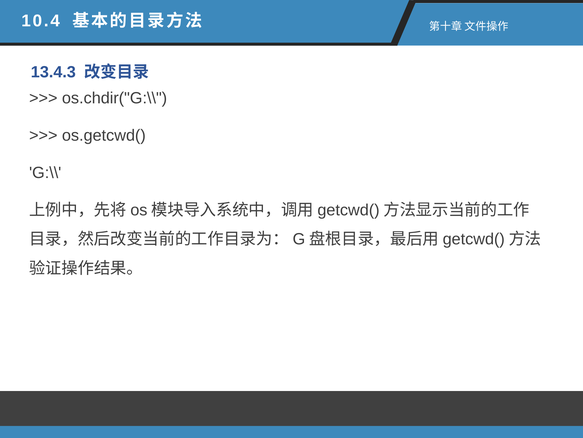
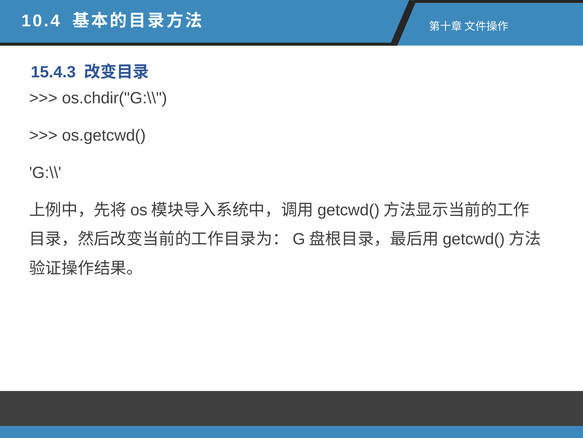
13.4.3: 13.4.3 -> 15.4.3 (53, 72)
